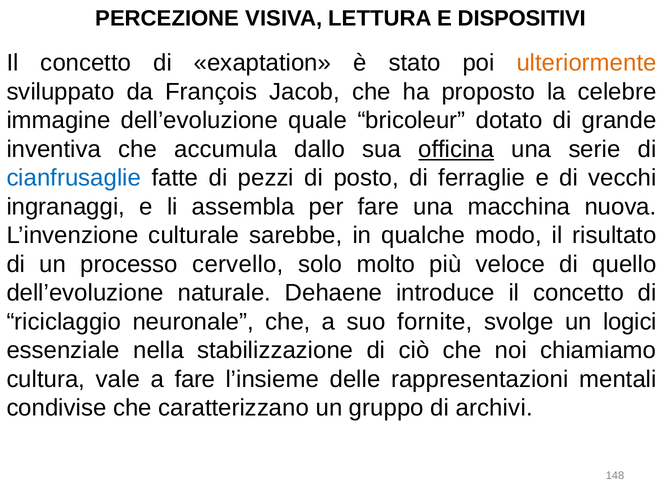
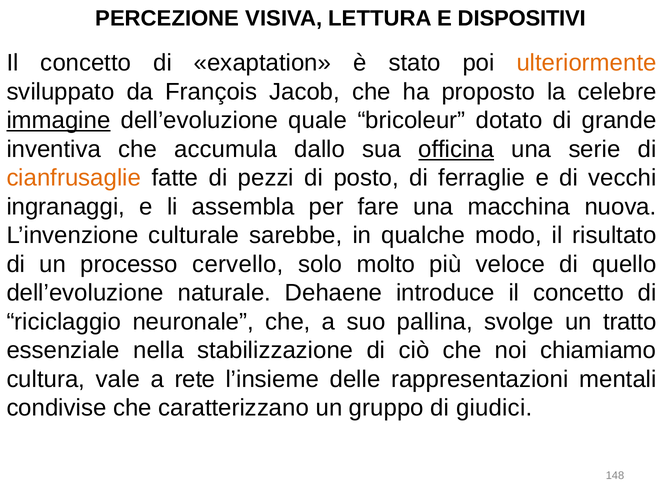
immagine underline: none -> present (58, 120)
cianfrusaglie colour: blue -> orange (74, 178)
fornite: fornite -> pallina (435, 322)
logici: logici -> tratto (630, 322)
a fare: fare -> rete (195, 379)
archivi: archivi -> giudici (494, 408)
